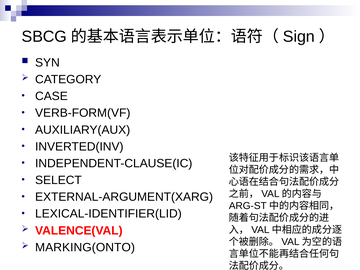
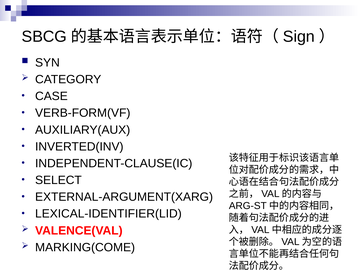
MARKING(ONTO: MARKING(ONTO -> MARKING(COME (85, 247)
